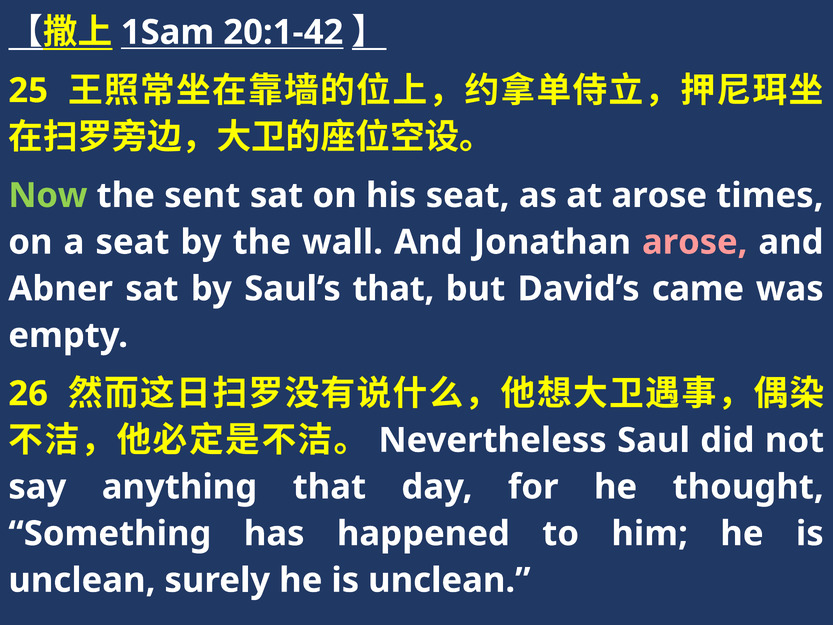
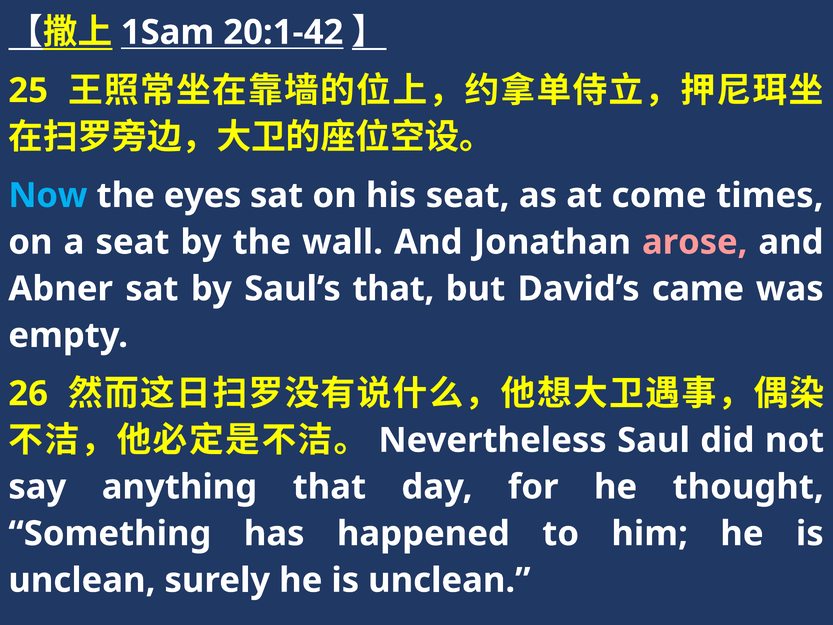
Now colour: light green -> light blue (48, 195)
sent: sent -> eyes (203, 195)
at arose: arose -> come (659, 195)
